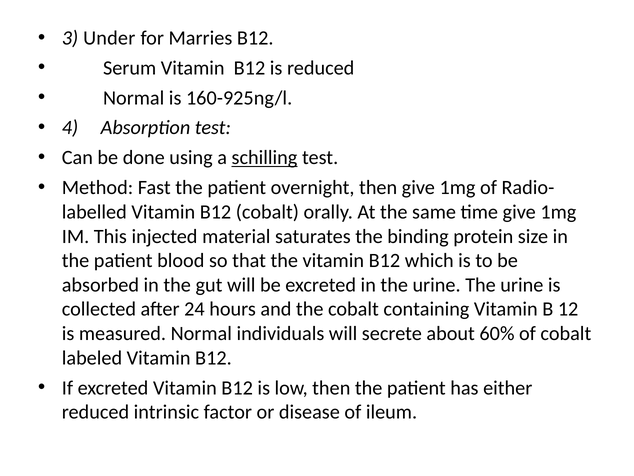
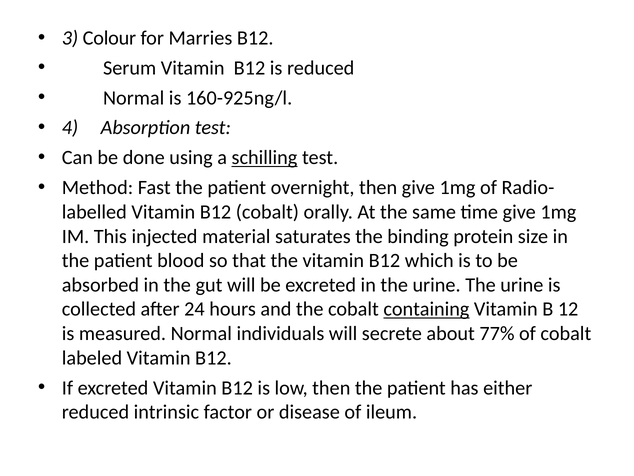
Under: Under -> Colour (109, 38)
containing underline: none -> present (426, 309)
60%: 60% -> 77% (497, 333)
